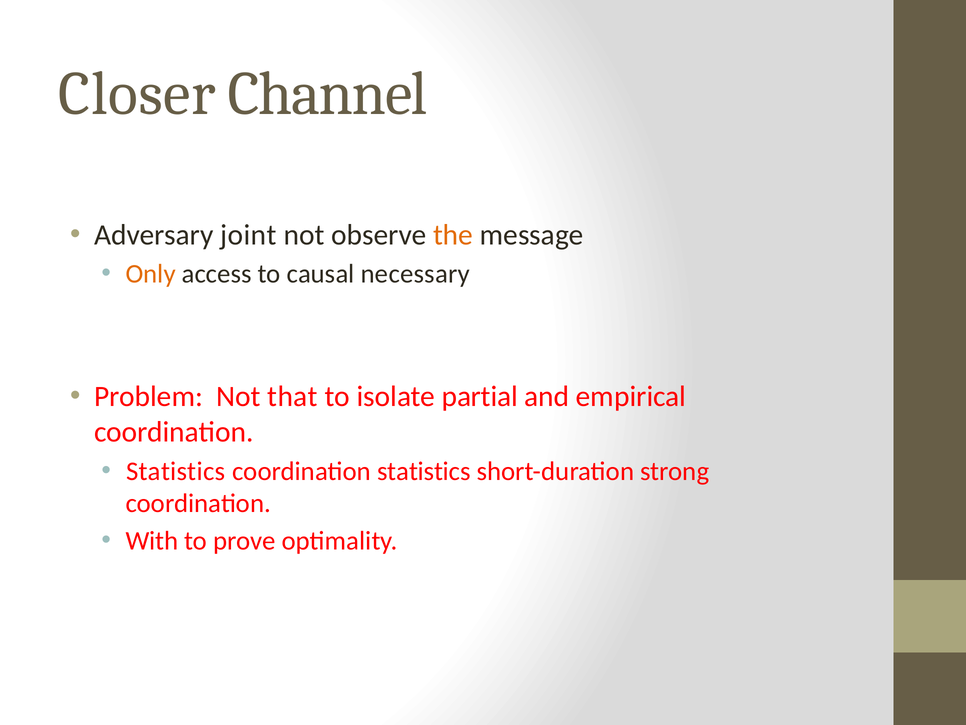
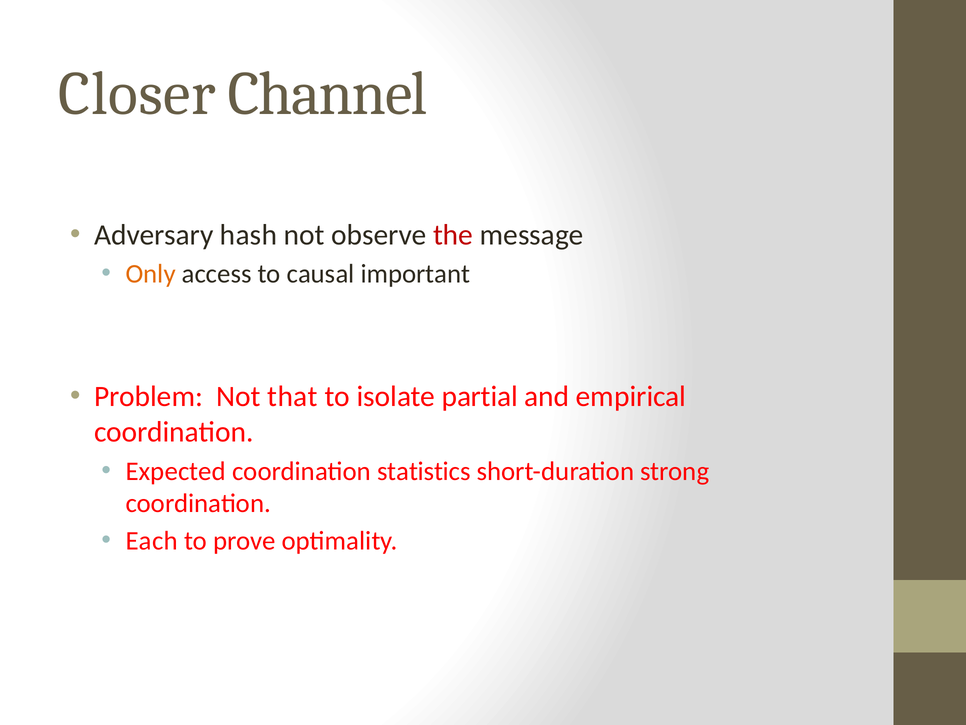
joint: joint -> hash (249, 235)
the colour: orange -> red (453, 235)
necessary: necessary -> important (415, 274)
Statistics: Statistics -> Expected (176, 471)
With: With -> Each (152, 541)
